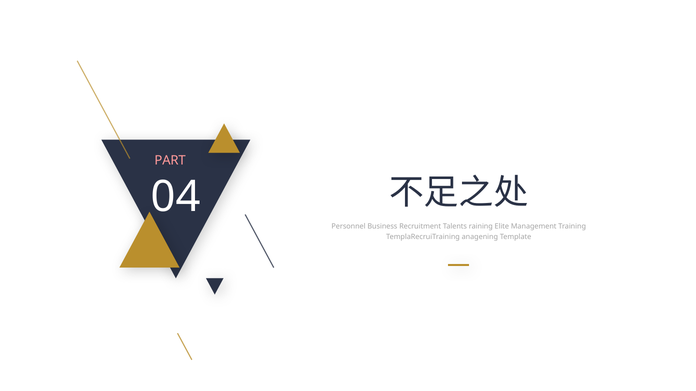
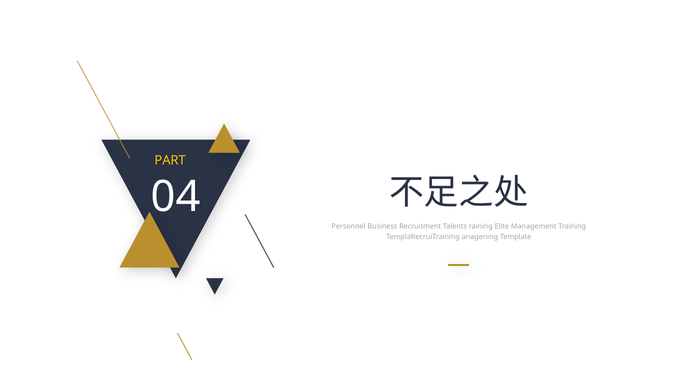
PART colour: pink -> yellow (170, 161)
